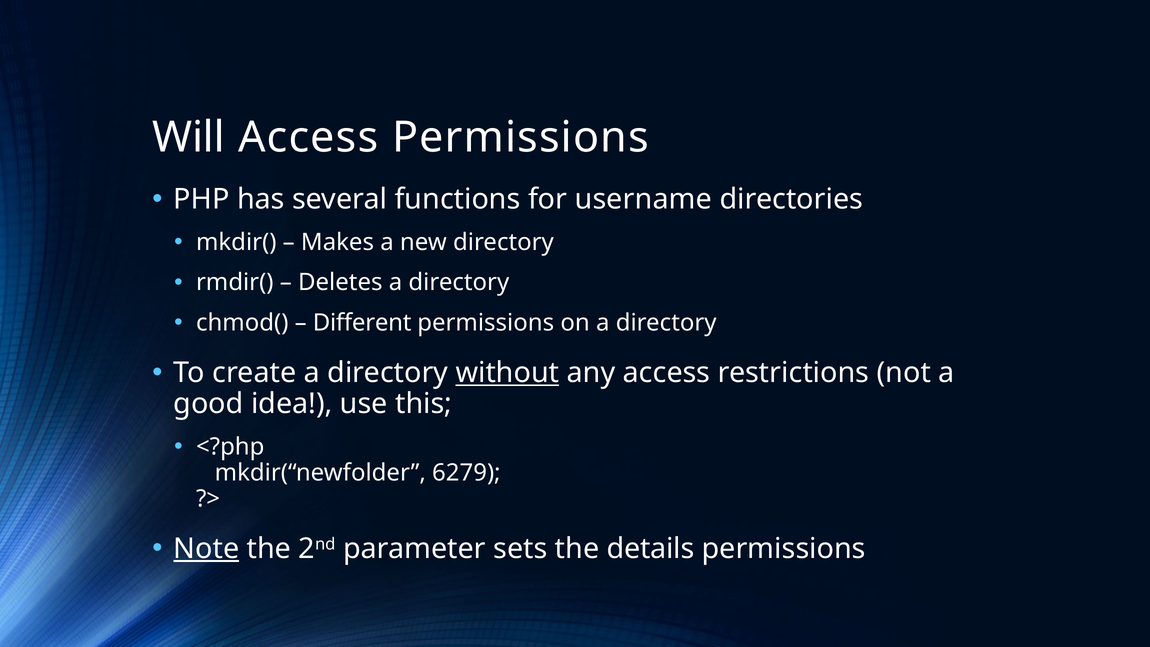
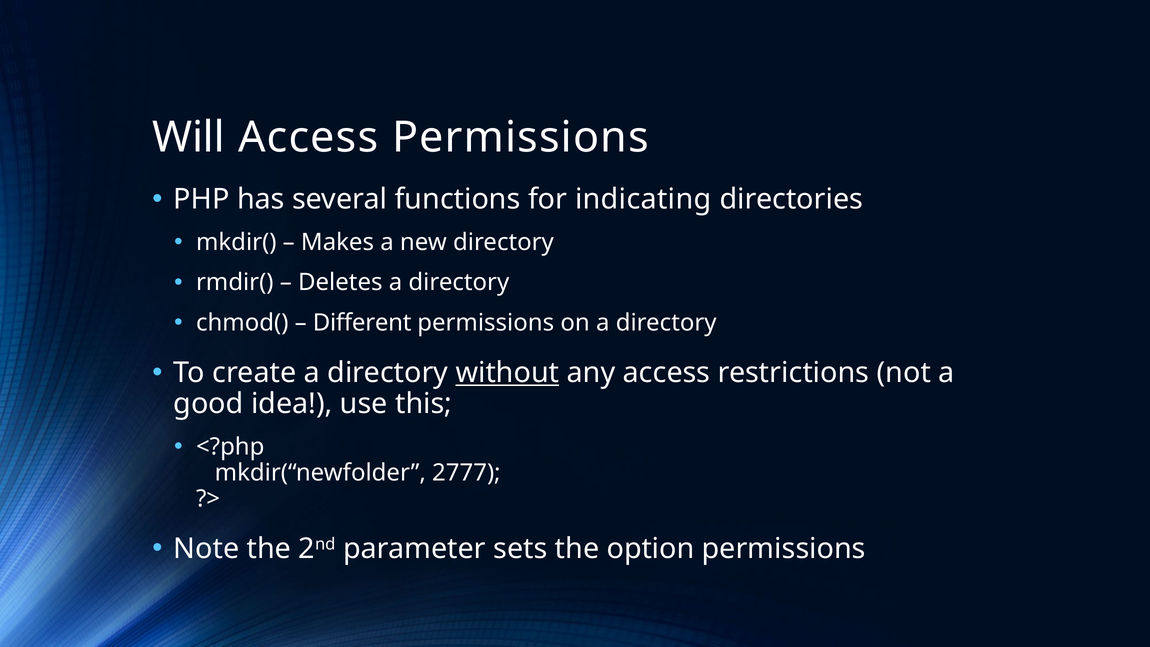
username: username -> indicating (643, 199)
6279: 6279 -> 2777 (466, 473)
Note underline: present -> none (206, 549)
details: details -> option (651, 549)
